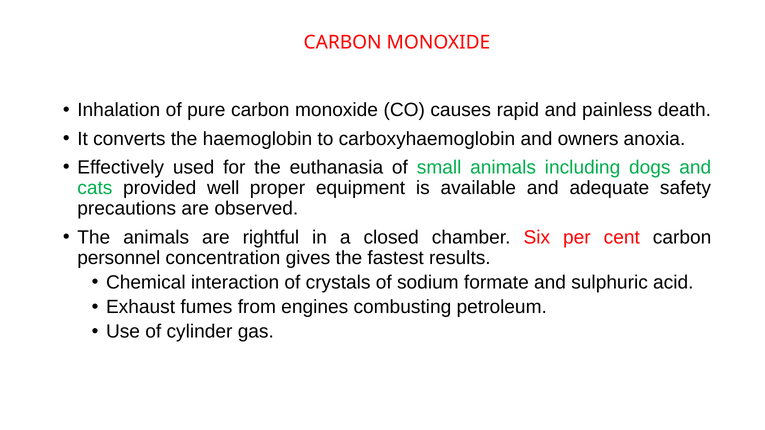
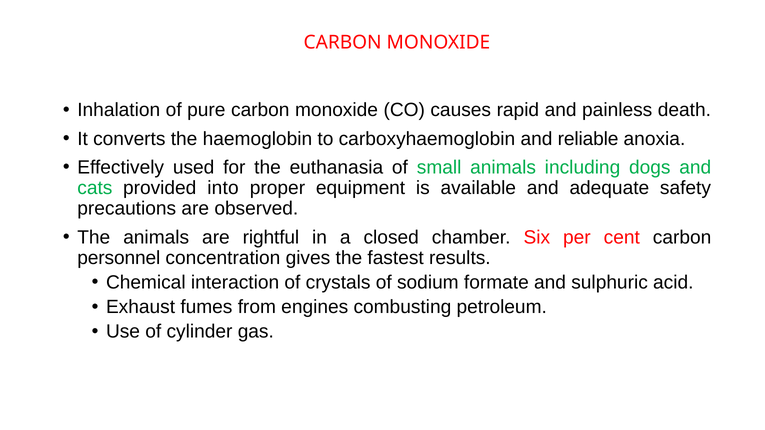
owners: owners -> reliable (588, 139)
well: well -> into (223, 188)
